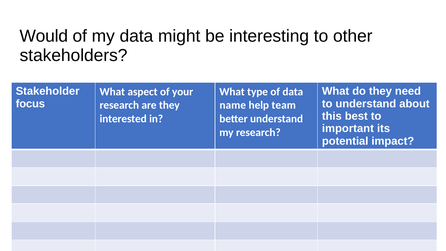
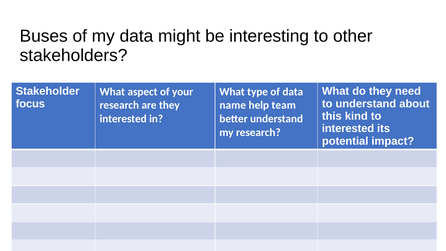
Would: Would -> Buses (44, 36)
best: best -> kind (356, 116)
important: important -> interested (348, 129)
